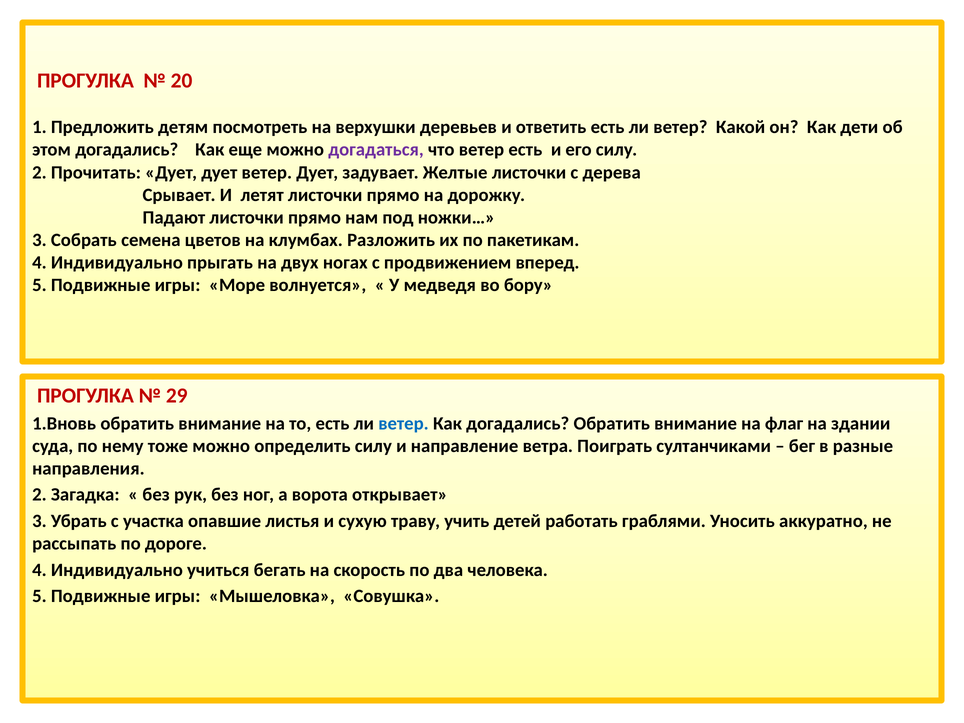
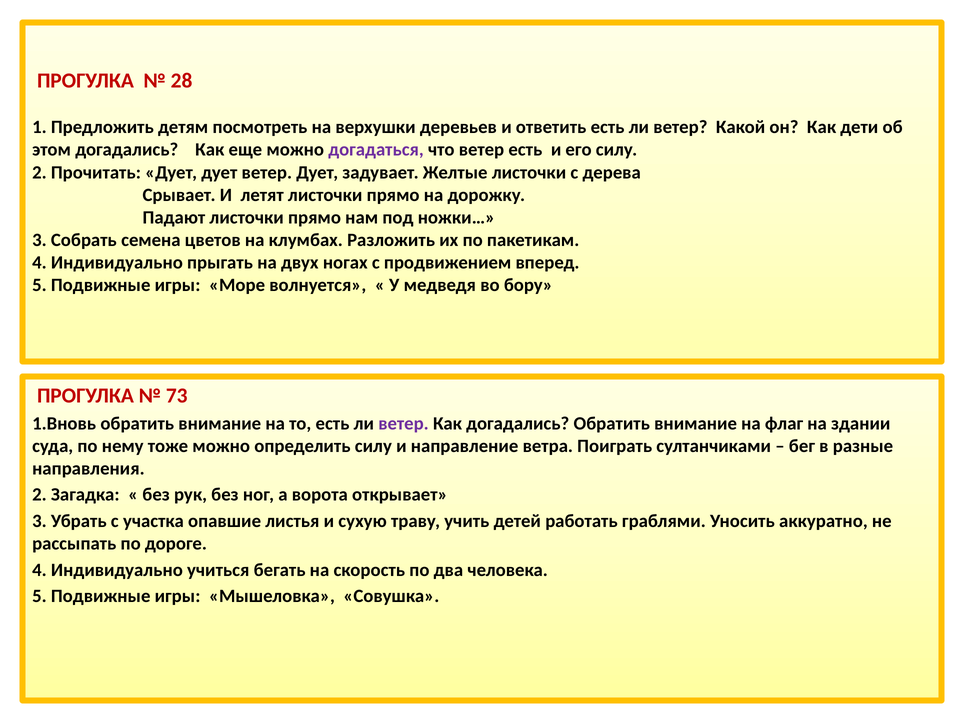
20: 20 -> 28 (182, 81)
29: 29 -> 73 (177, 396)
ветер colour: blue -> purple (404, 423)
